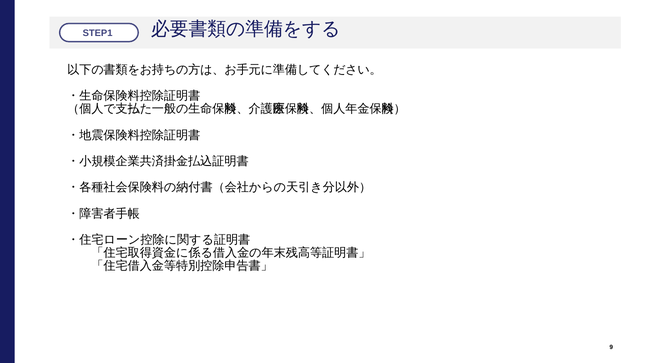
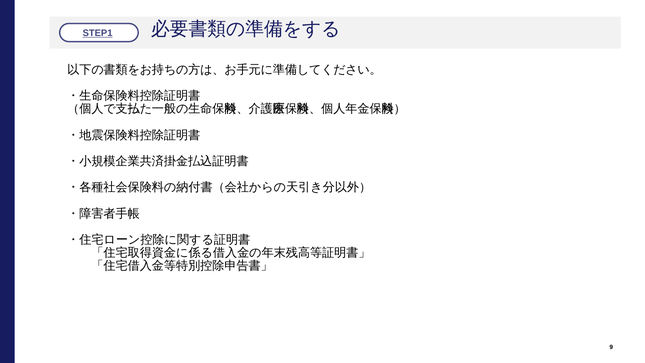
STEP1 underline: none -> present (98, 33)
